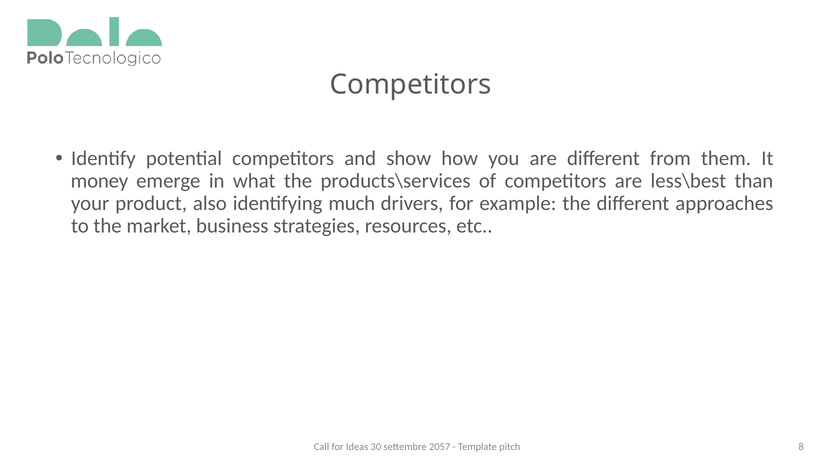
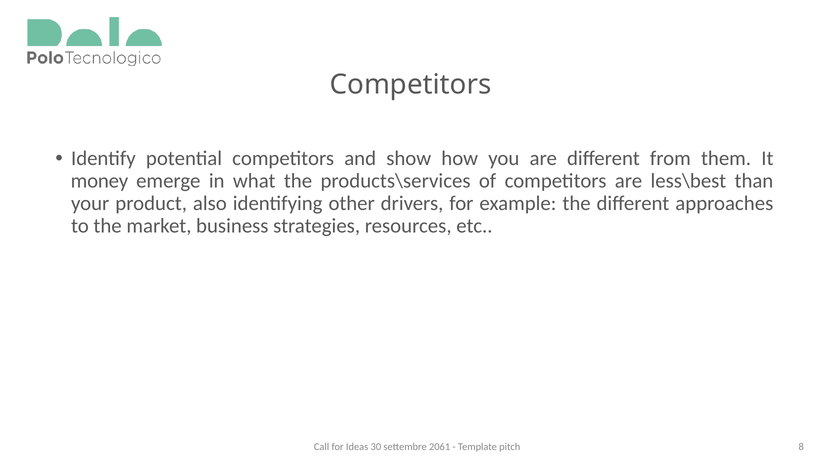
much: much -> other (352, 204)
2057: 2057 -> 2061 (440, 447)
